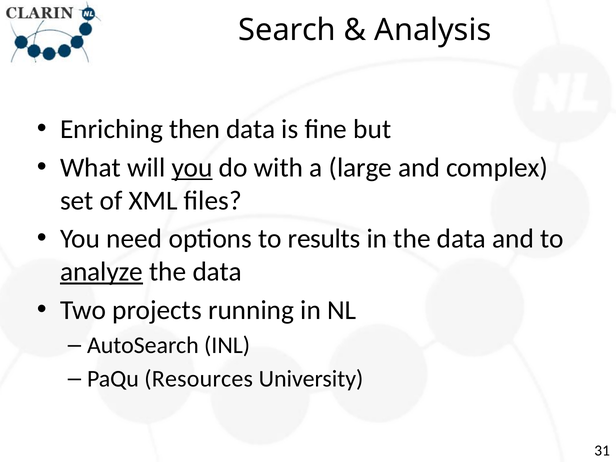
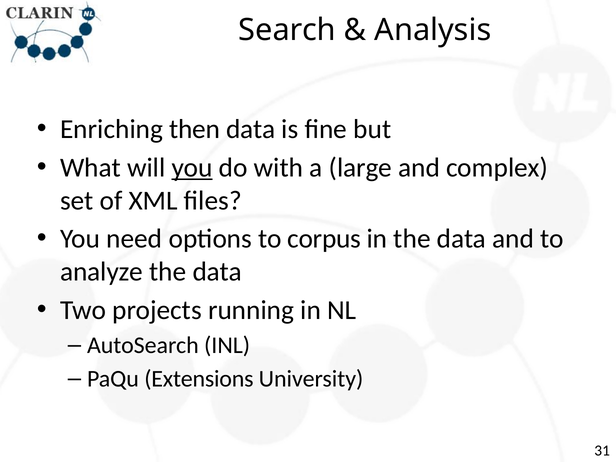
results: results -> corpus (324, 239)
analyze underline: present -> none (102, 272)
Resources: Resources -> Extensions (199, 379)
